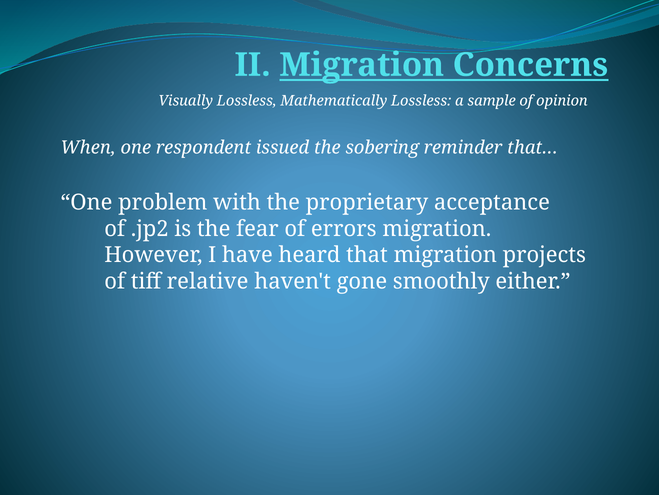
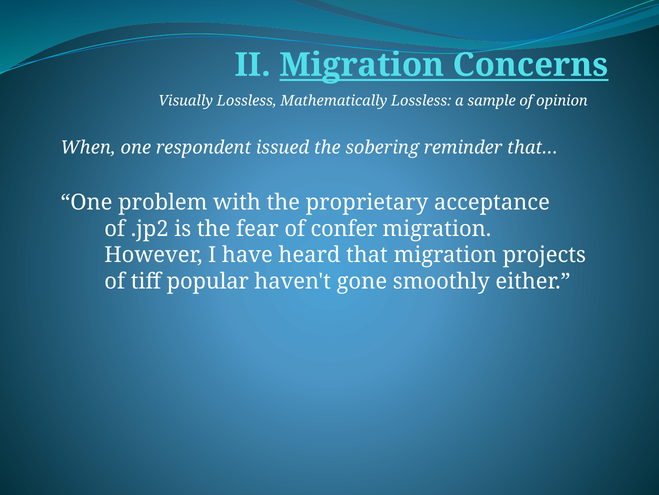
errors: errors -> confer (344, 228)
relative: relative -> popular (208, 281)
